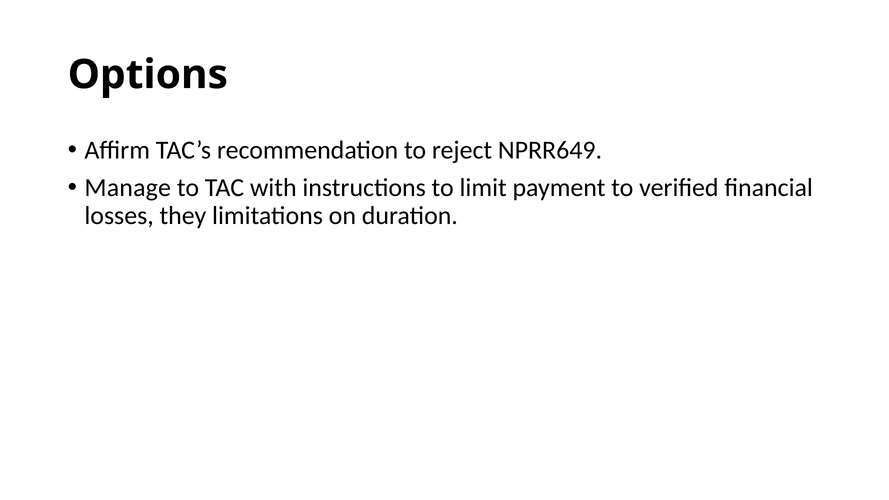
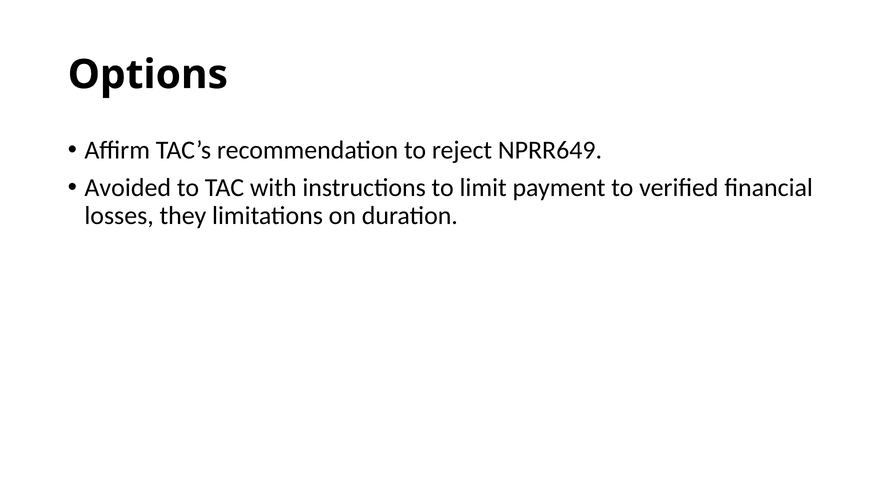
Manage: Manage -> Avoided (128, 188)
